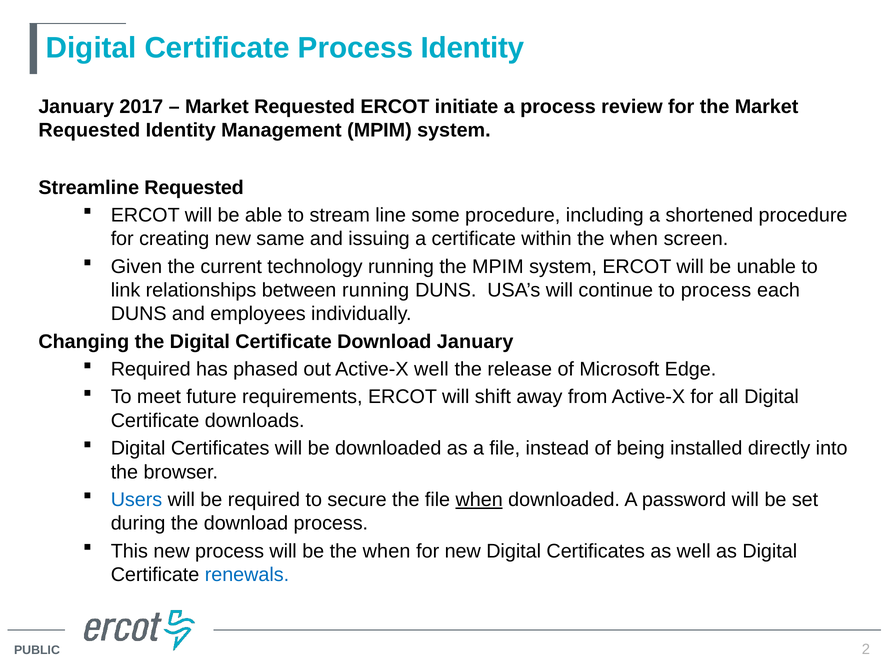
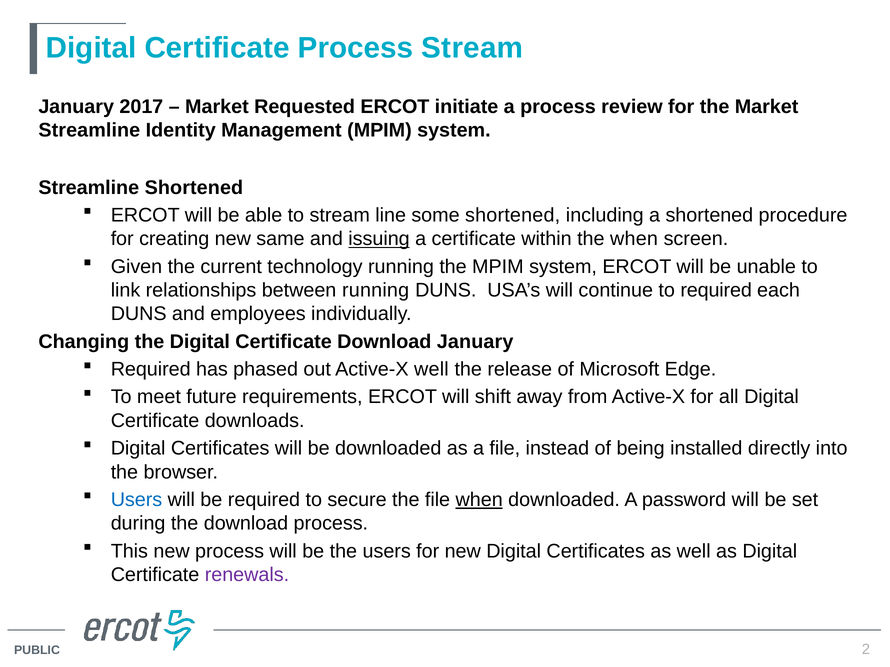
Process Identity: Identity -> Stream (472, 48)
Requested: Requested -> Streamline (89, 130)
Streamline Requested: Requested -> Shortened (194, 188)
some procedure: procedure -> shortened (513, 215)
issuing underline: none -> present (379, 239)
to process: process -> required (716, 290)
be the when: when -> users (387, 551)
renewals colour: blue -> purple (247, 575)
